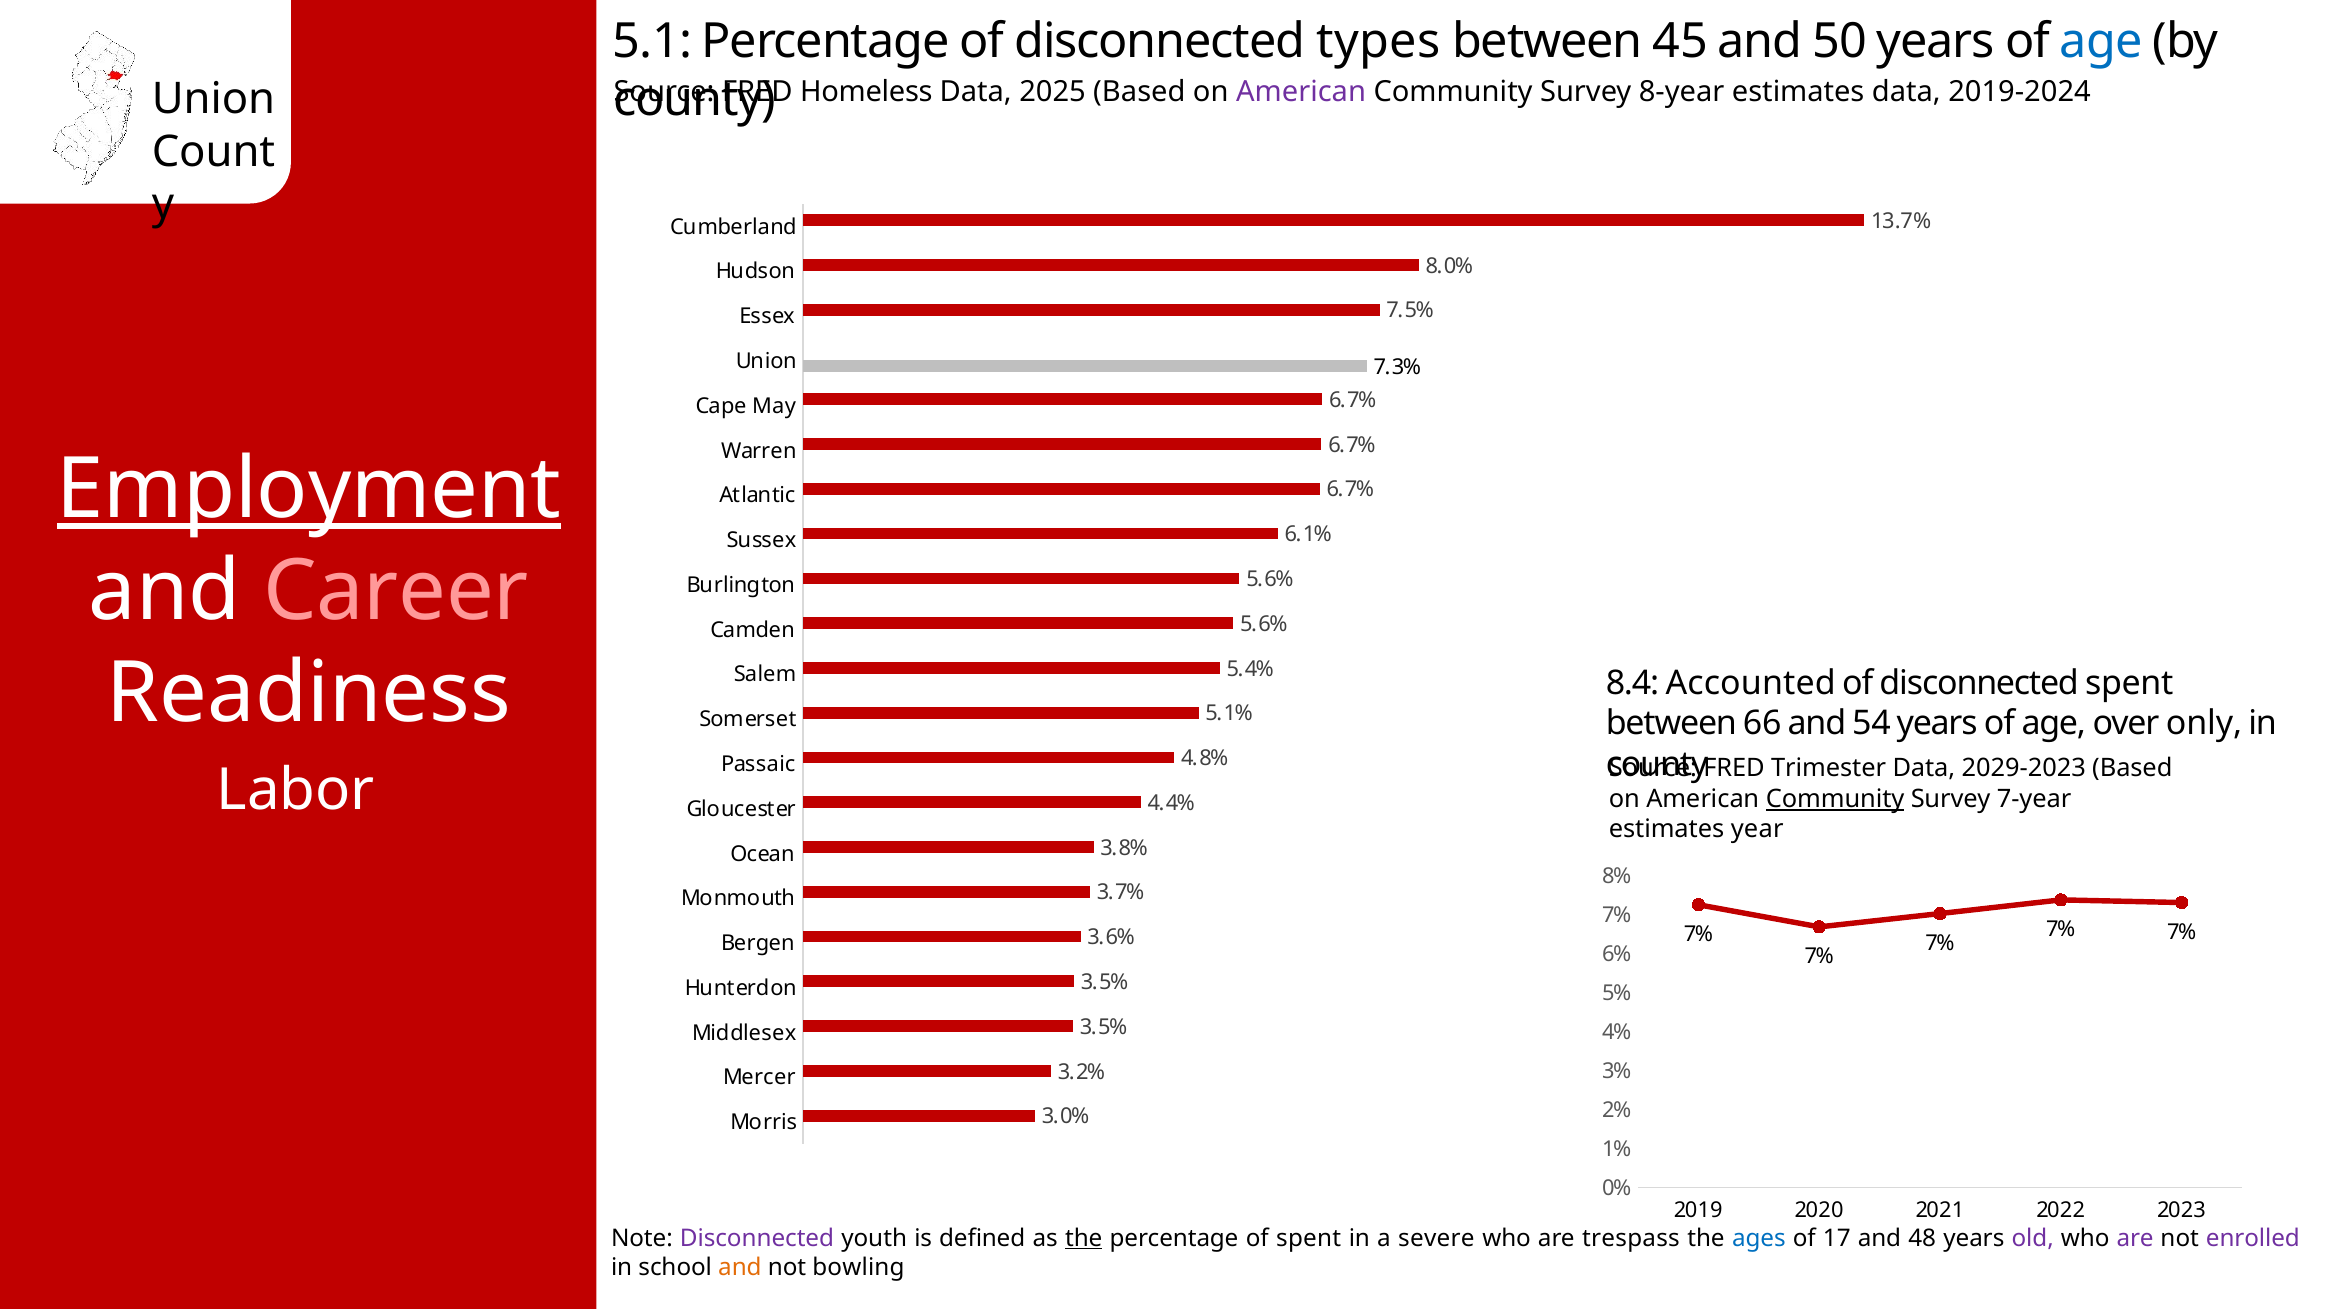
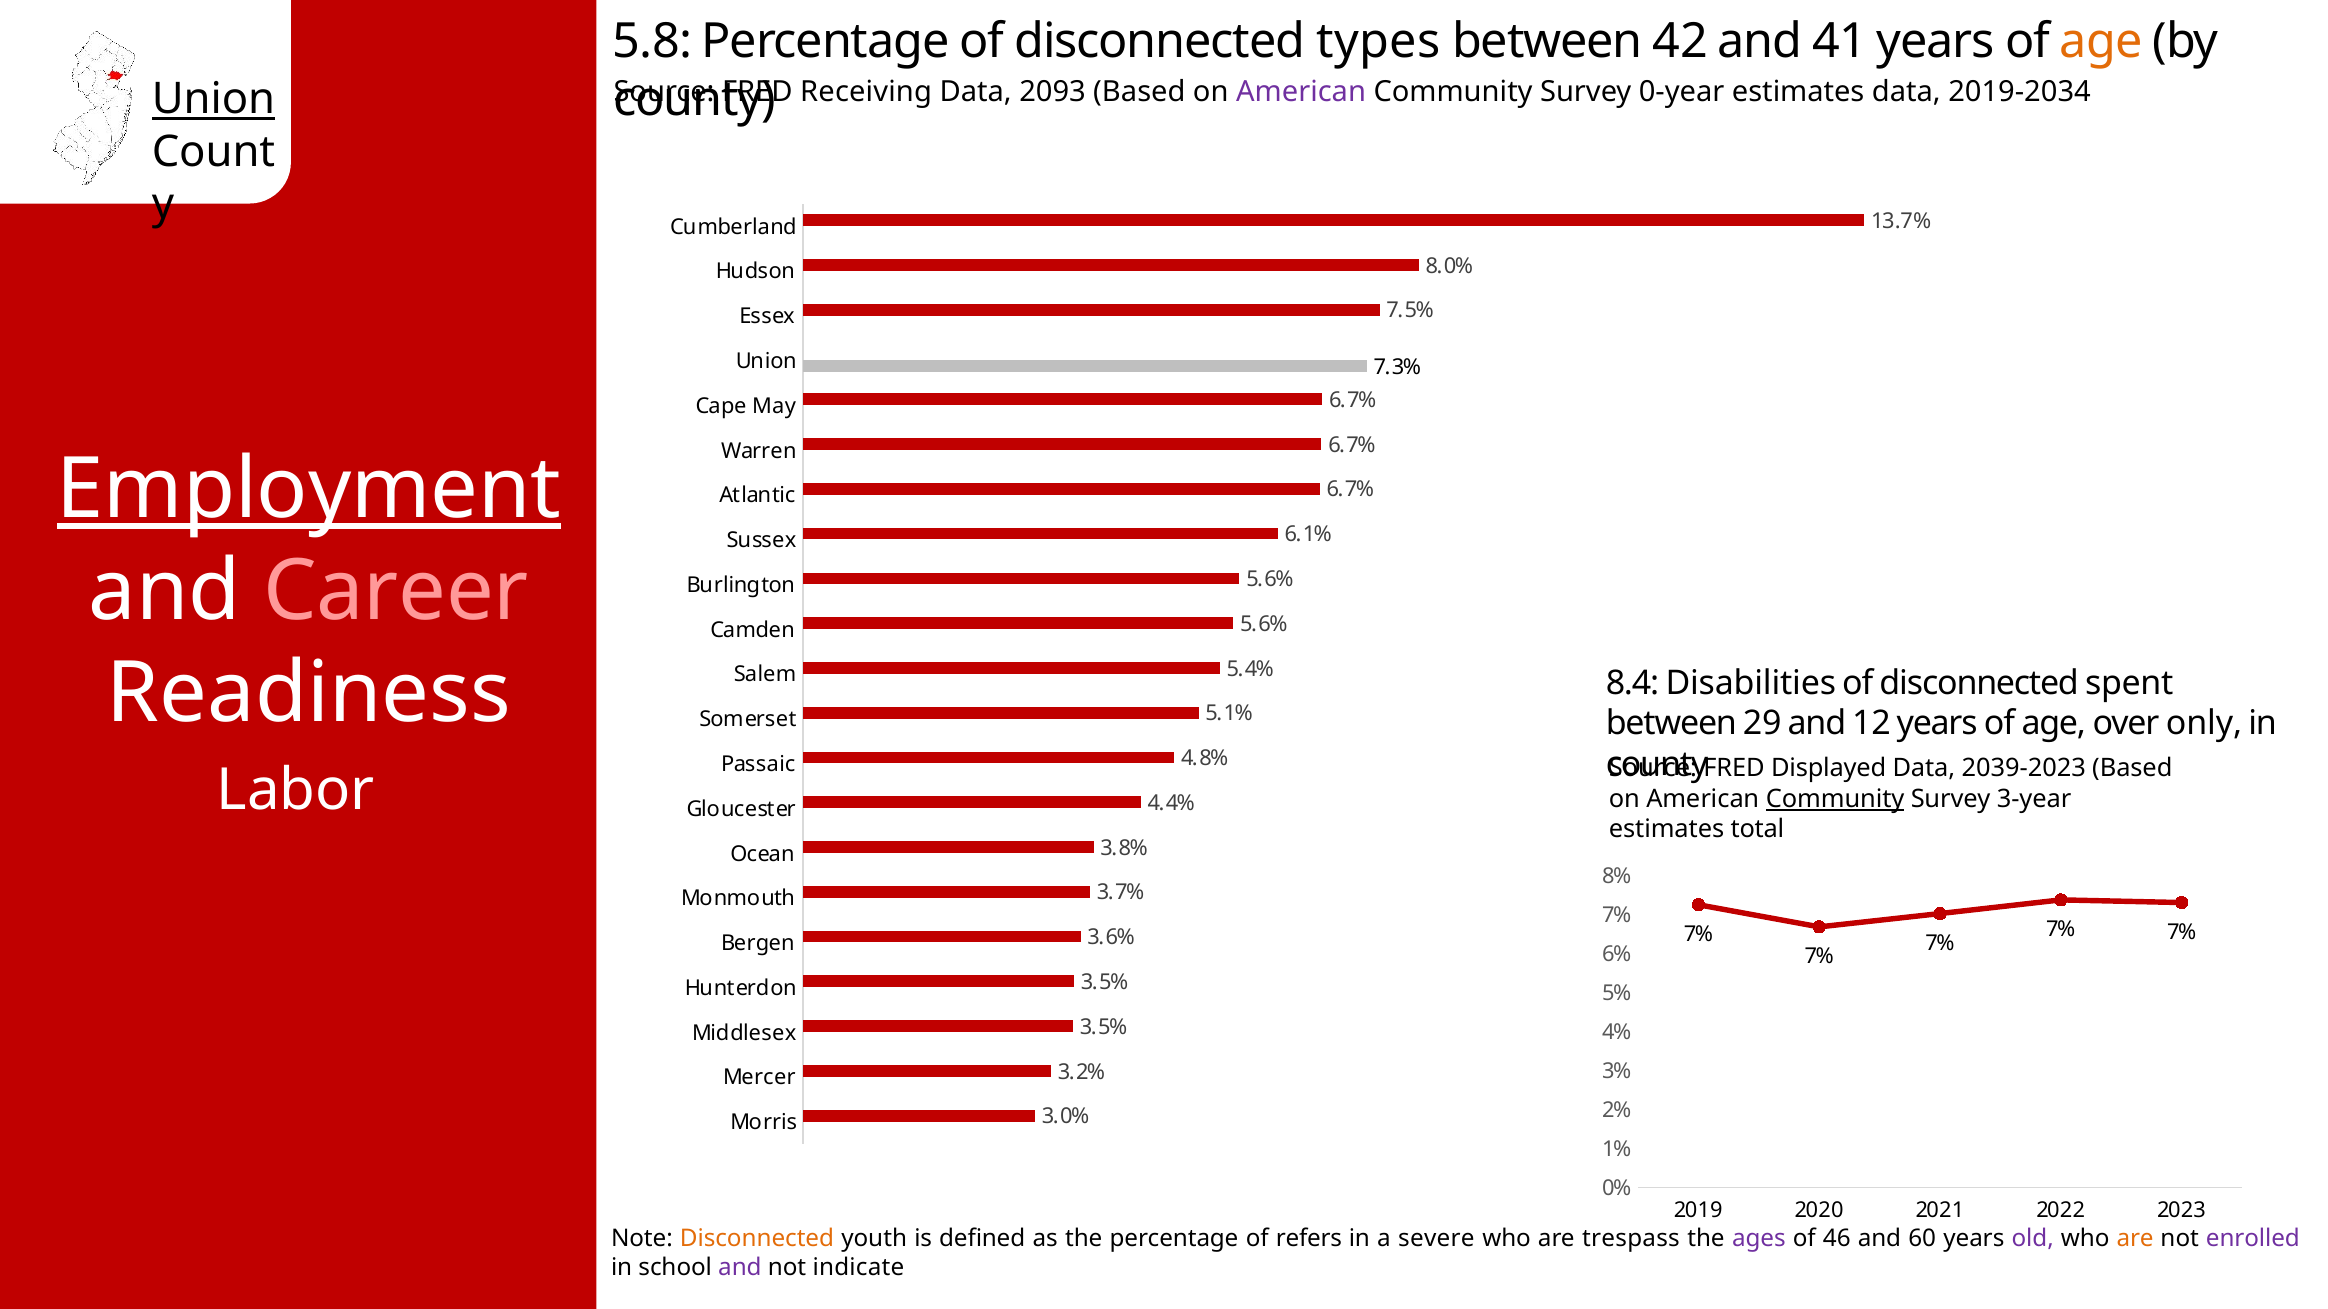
5.1: 5.1 -> 5.8 (653, 41)
45: 45 -> 42 (1680, 41)
50: 50 -> 41 (1840, 41)
age colour: blue -> orange (2101, 41)
Homeless: Homeless -> Receiving (866, 92)
2025: 2025 -> 2093 (1053, 92)
8-year: 8-year -> 0-year (1682, 92)
2019-2024: 2019-2024 -> 2019-2034 (2020, 92)
Union underline: none -> present (213, 99)
Accounted: Accounted -> Disabilities (1751, 683)
66: 66 -> 29 (1762, 724)
54: 54 -> 12 (1871, 724)
Trimester: Trimester -> Displayed (1829, 769)
2029-2023: 2029-2023 -> 2039-2023 (2024, 769)
7-year: 7-year -> 3-year (2034, 799)
year: year -> total (1757, 830)
Disconnected colour: purple -> orange (757, 1239)
the underline: present -> none (1084, 1239)
of spent: spent -> refers (1309, 1239)
ages colour: blue -> purple (1759, 1239)
17: 17 -> 46 (1837, 1239)
48: 48 -> 60 (1922, 1239)
are colour: purple -> orange (2135, 1239)
and colour: orange -> purple (740, 1268)
bowling: bowling -> indicate (858, 1268)
